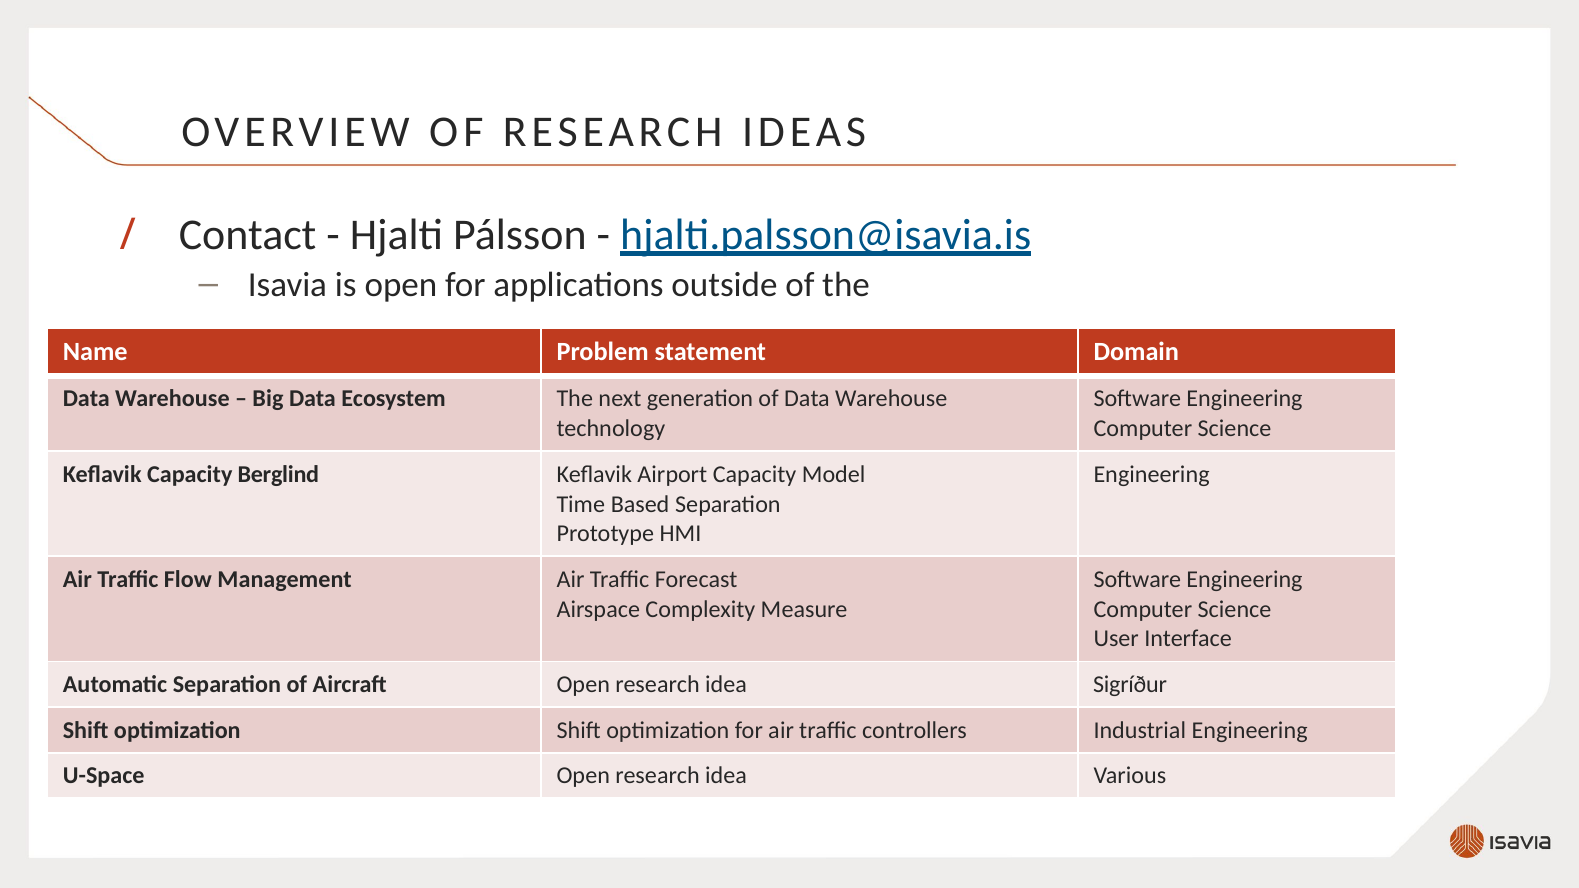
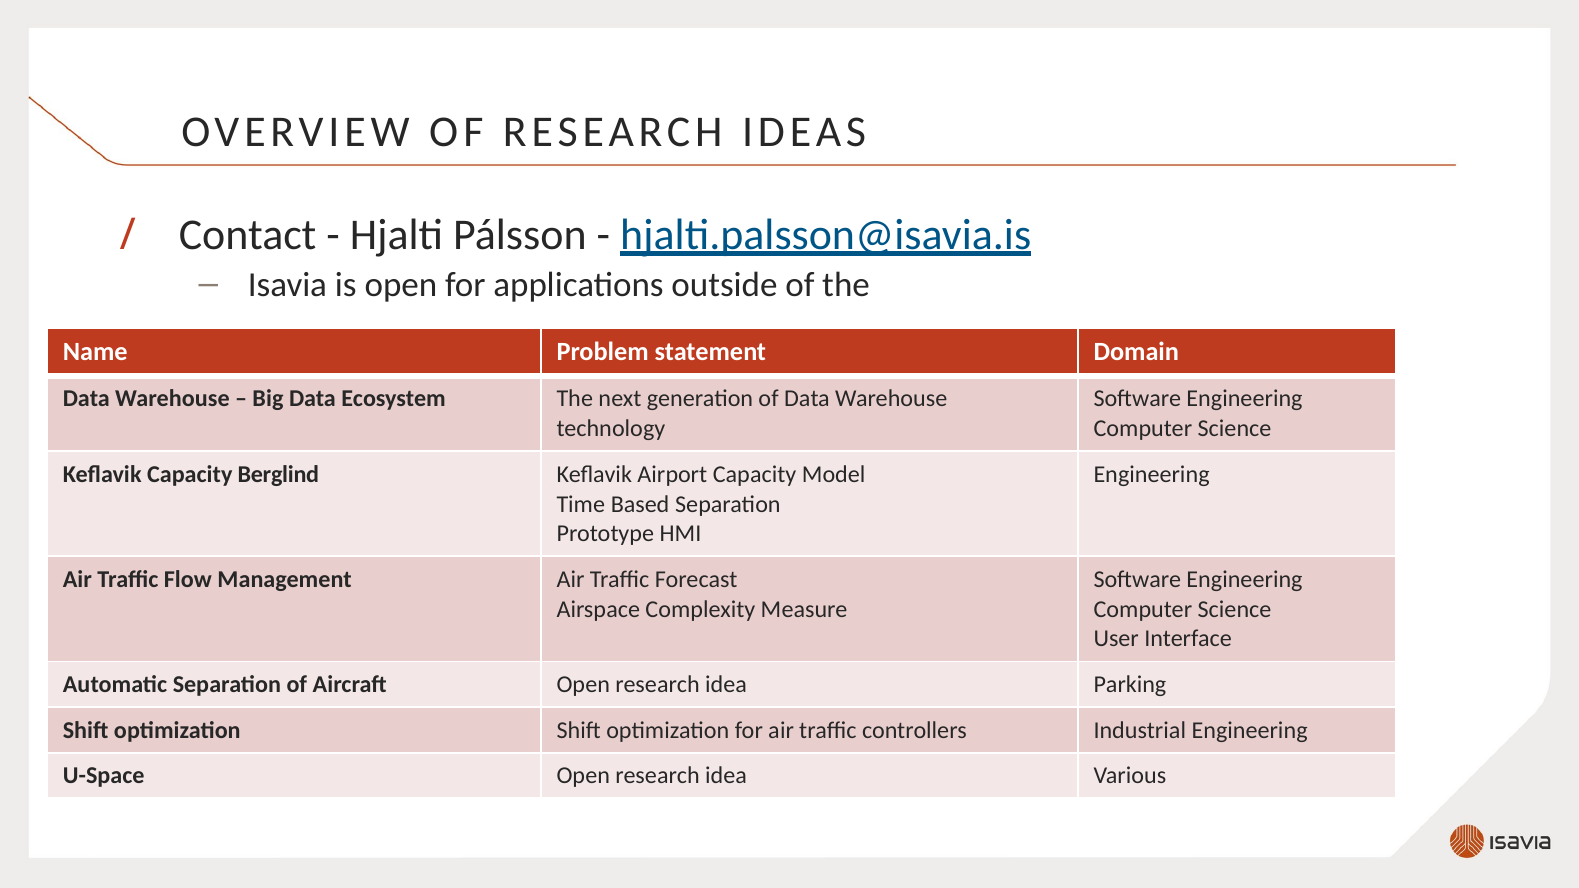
Sigríður: Sigríður -> Parking (1130, 685)
